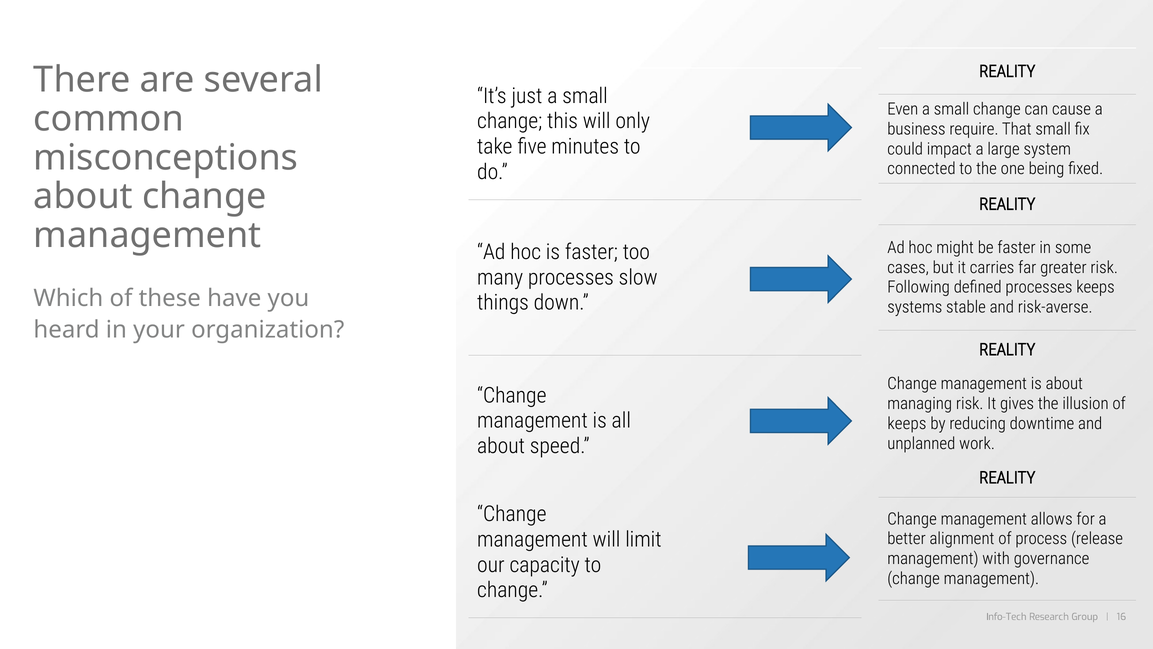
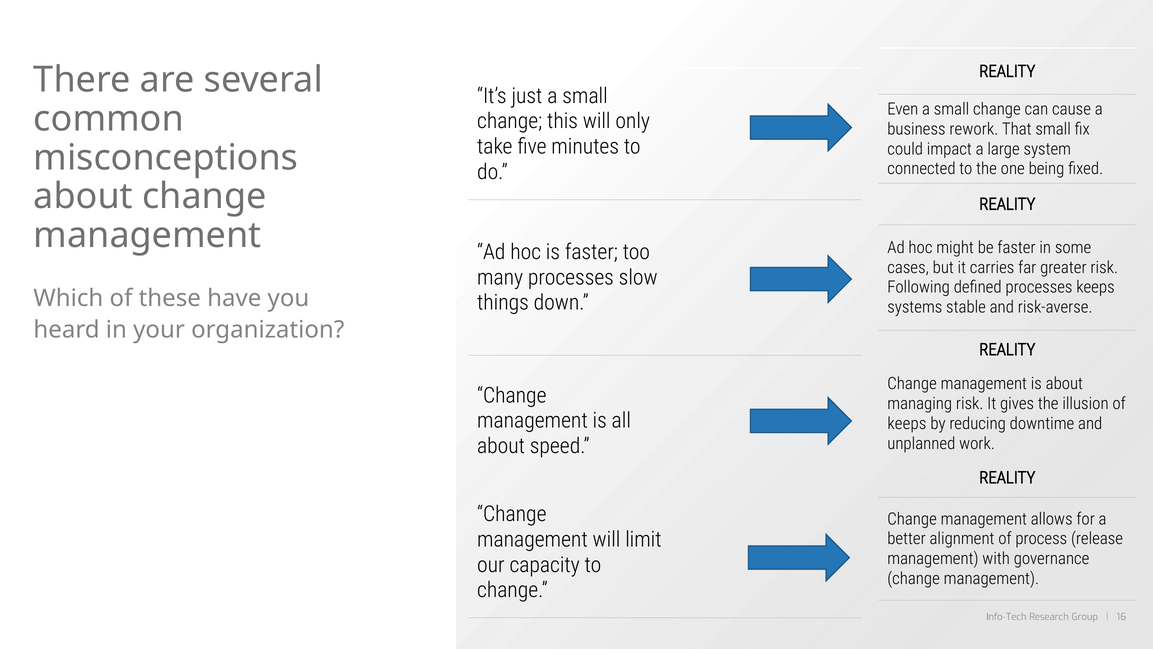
require: require -> rework (974, 129)
